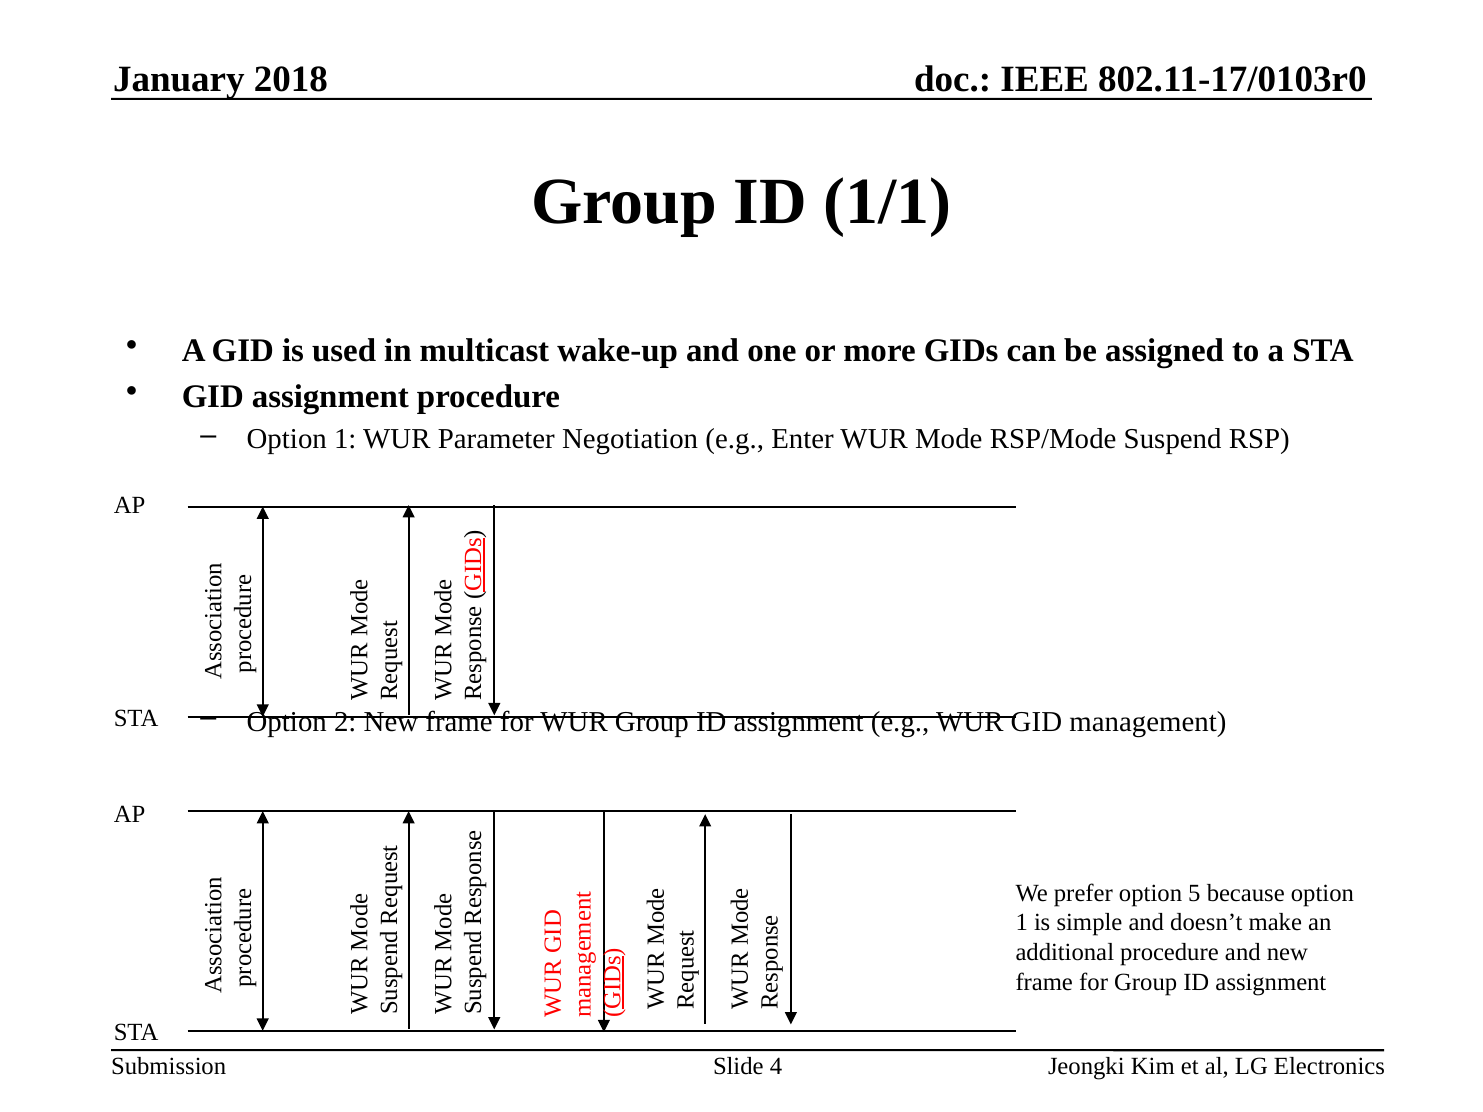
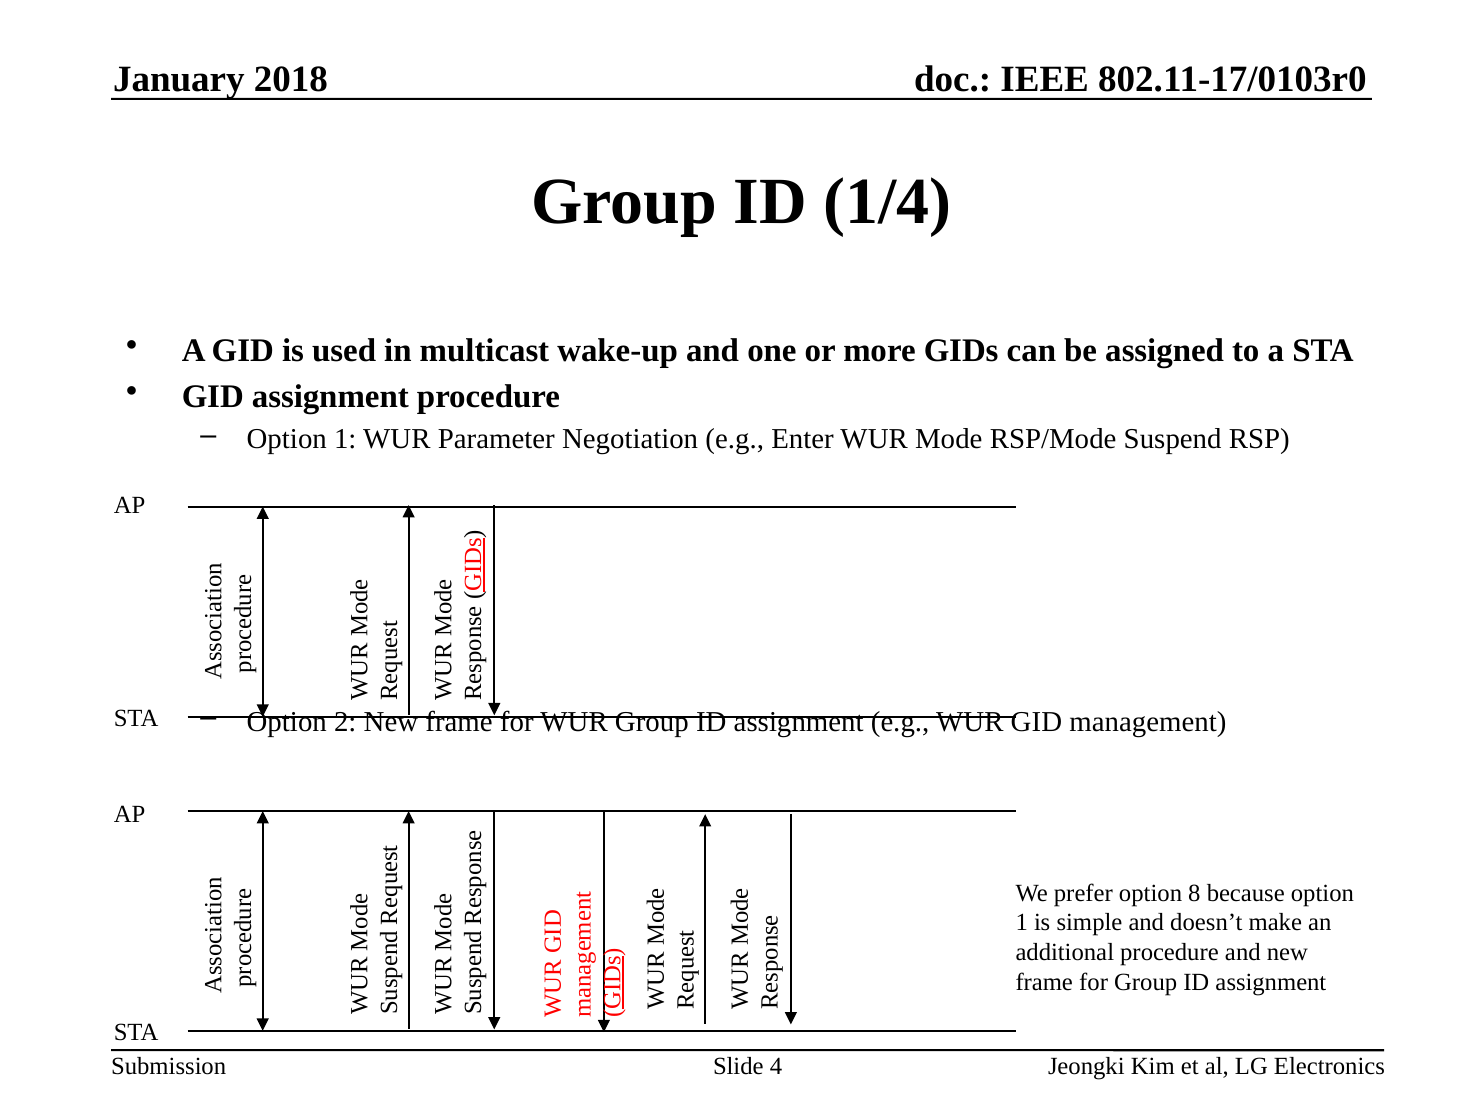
1/1: 1/1 -> 1/4 (887, 202)
5: 5 -> 8 (1194, 893)
